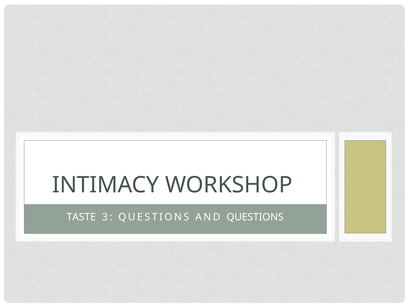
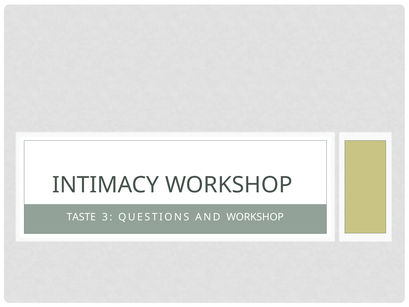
AND QUESTIONS: QUESTIONS -> WORKSHOP (255, 217)
